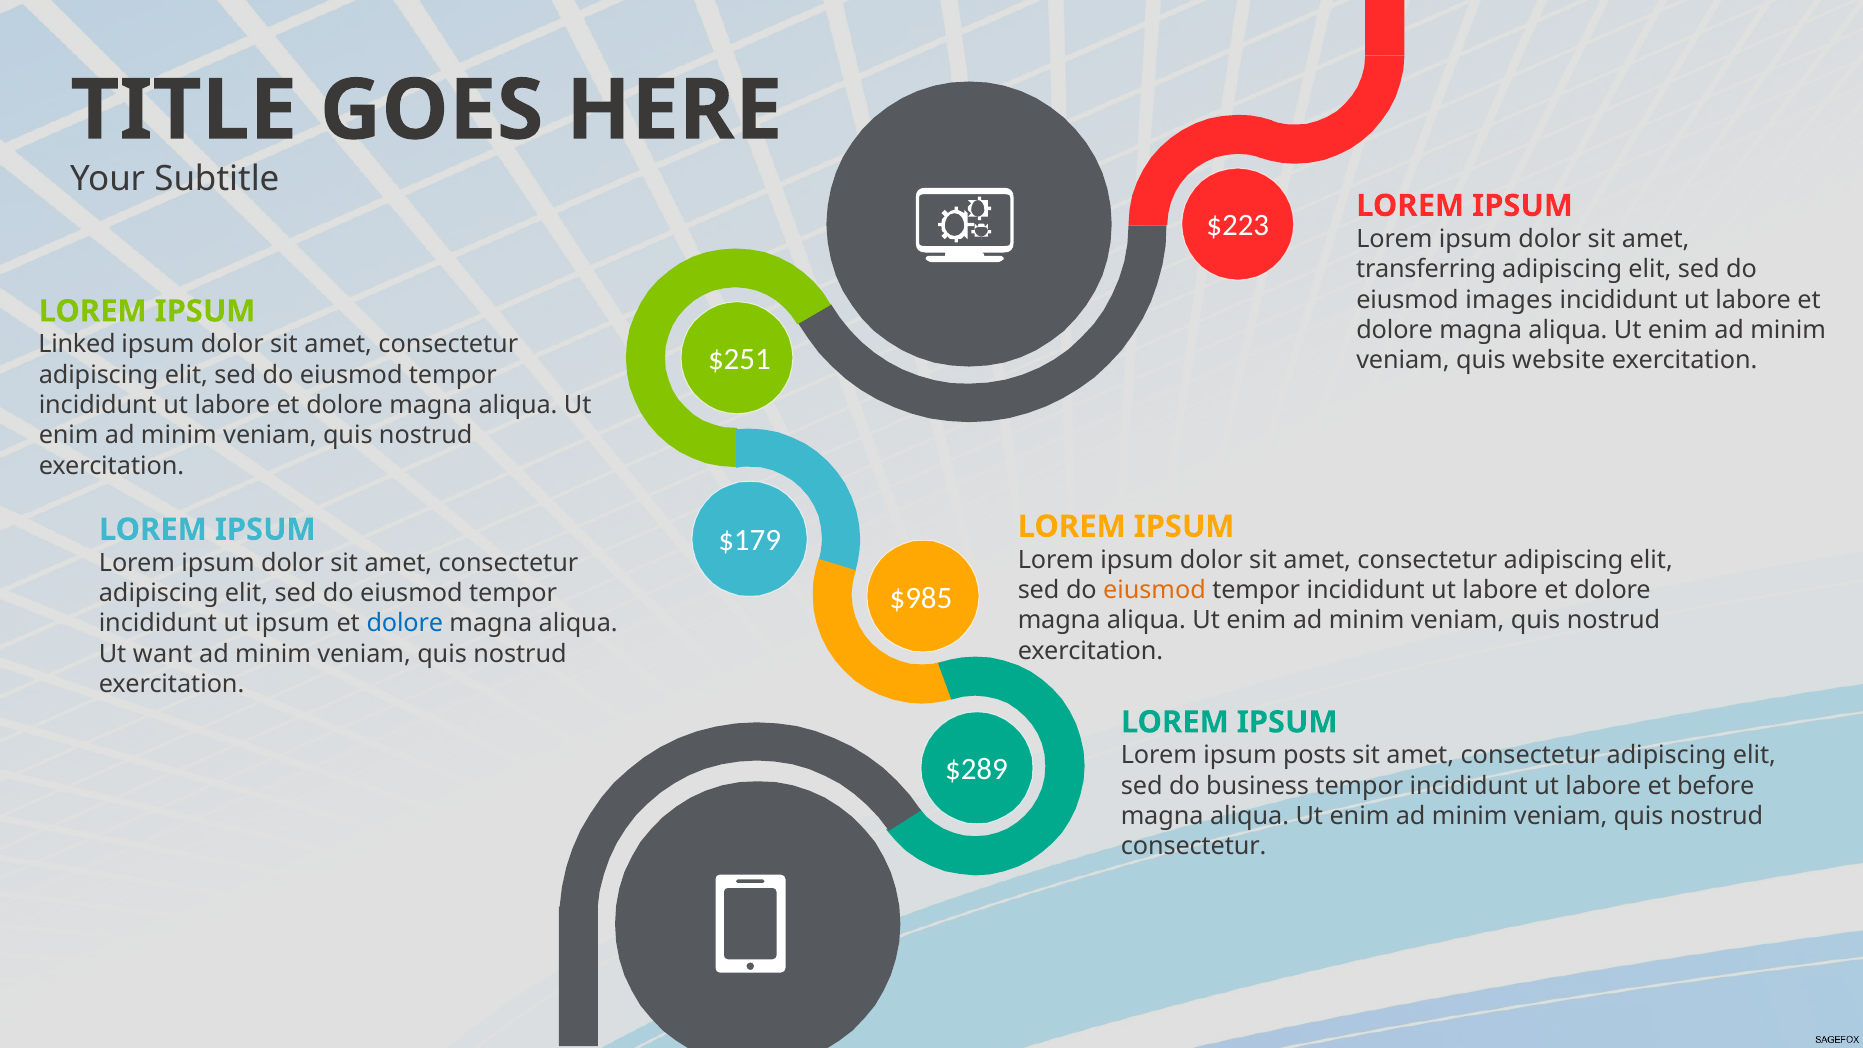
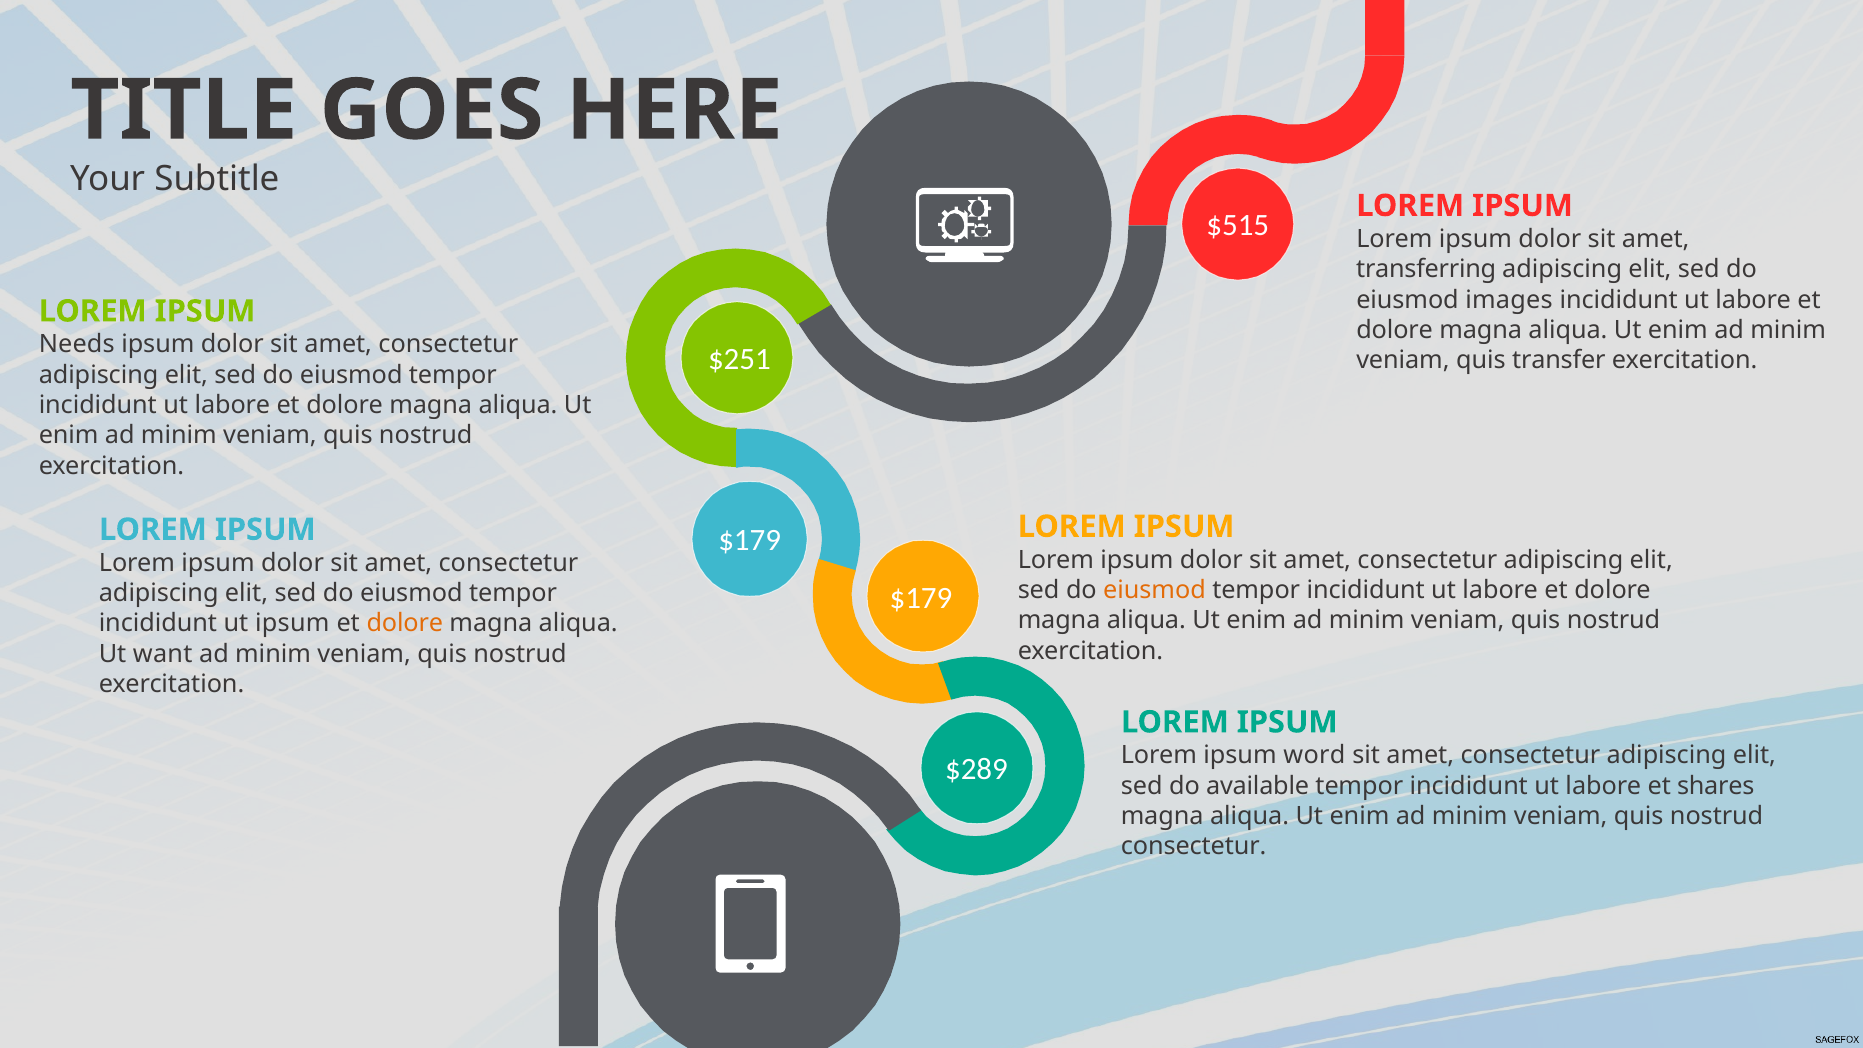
$223: $223 -> $515 (1238, 225)
Linked: Linked -> Needs (77, 345)
website: website -> transfer (1559, 360)
$985: $985 -> $179 (921, 599)
dolore colour: blue -> orange (405, 624)
posts: posts -> word (1314, 756)
business: business -> available (1258, 786)
before: before -> shares (1716, 786)
